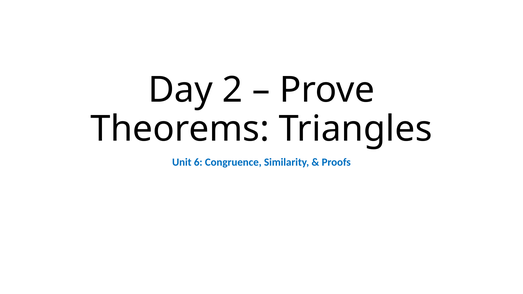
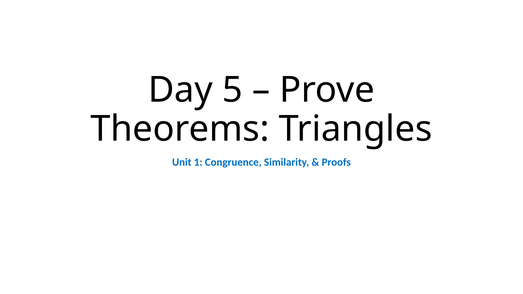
2: 2 -> 5 (232, 90)
6: 6 -> 1 (198, 162)
